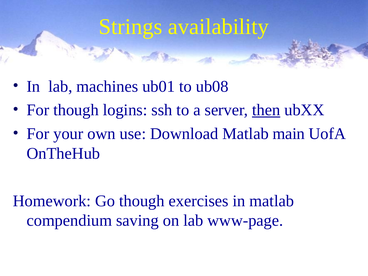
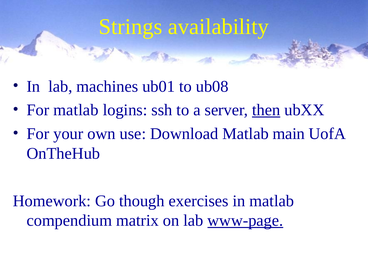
For though: though -> matlab (76, 110)
saving: saving -> matrix (137, 220)
www-page underline: none -> present (245, 220)
